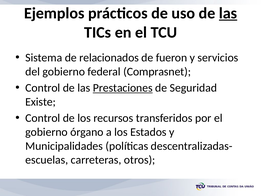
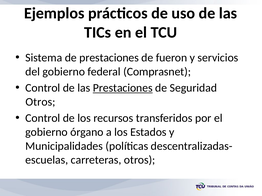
las underline: present -> none (228, 13)
de relacionados: relacionados -> prestaciones (109, 58)
Existe: Existe -> Otros (40, 102)
